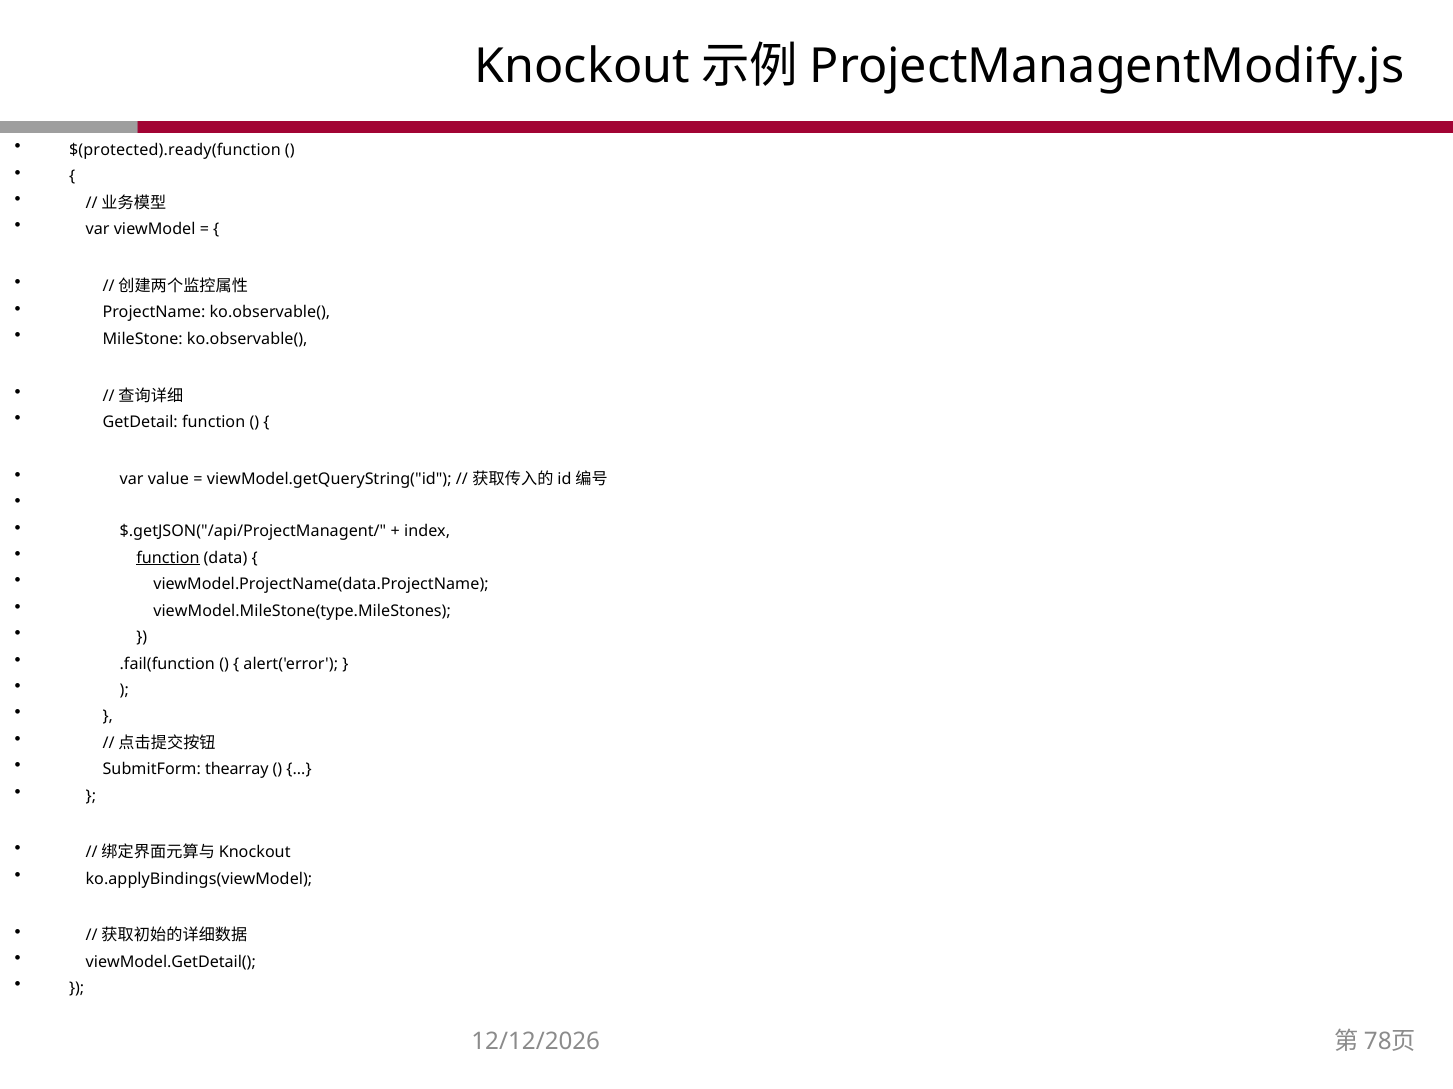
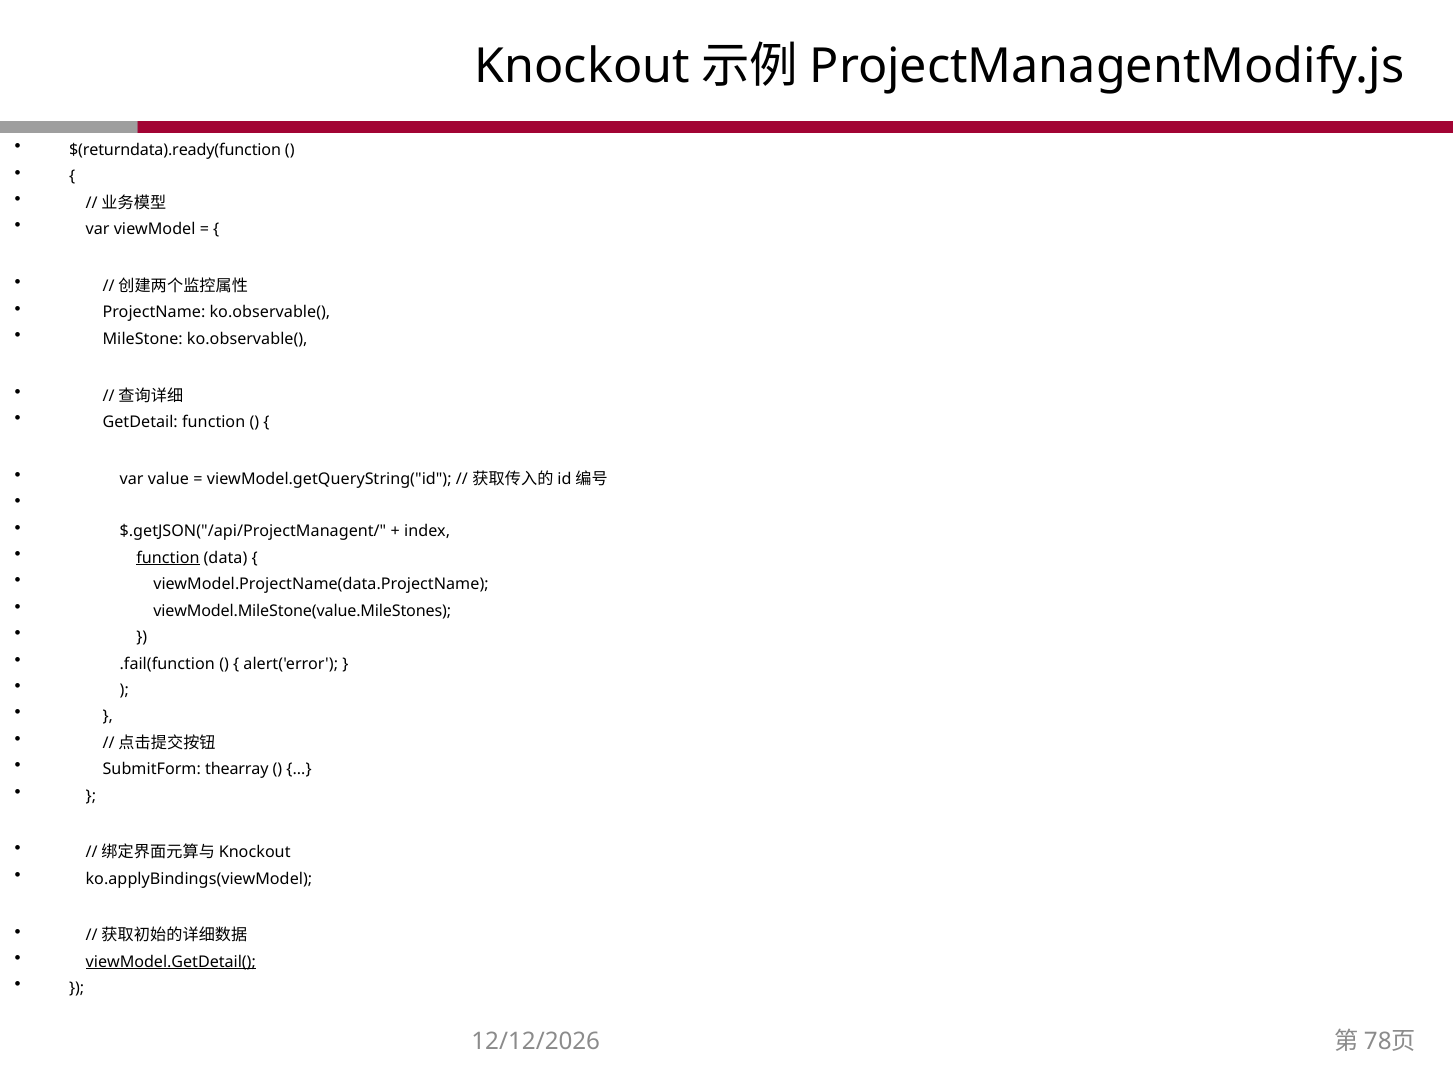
$(protected).ready(function: $(protected).ready(function -> $(returndata).ready(function (175, 150)
viewModel.MileStone(type.MileStones: viewModel.MileStone(type.MileStones -> viewModel.MileStone(value.MileStones (302, 611)
viewModel.GetDetail( underline: none -> present (171, 963)
